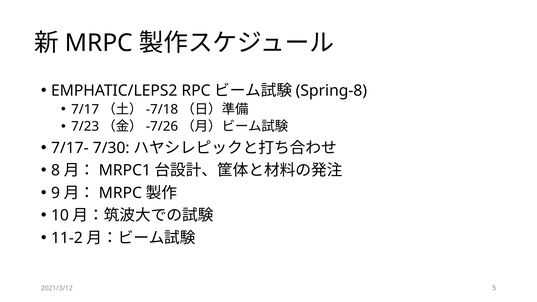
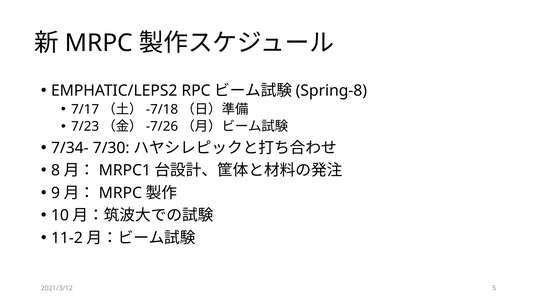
7/17-: 7/17- -> 7/34- (70, 148)
